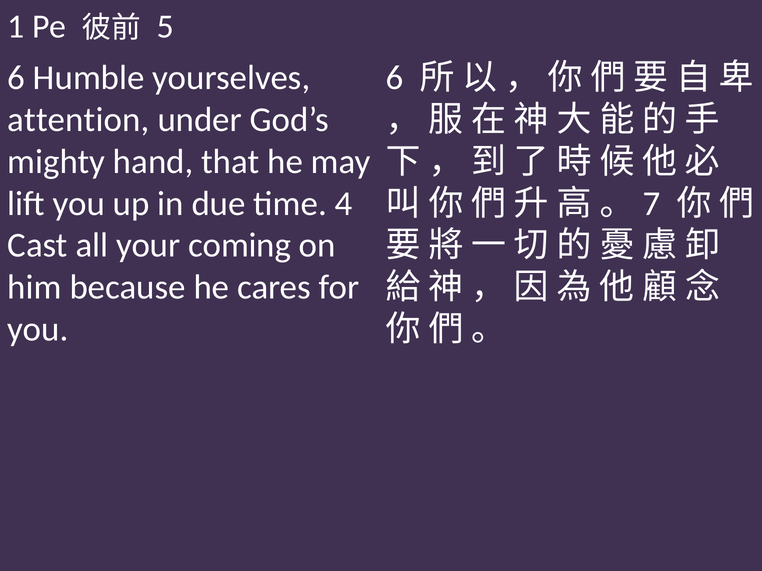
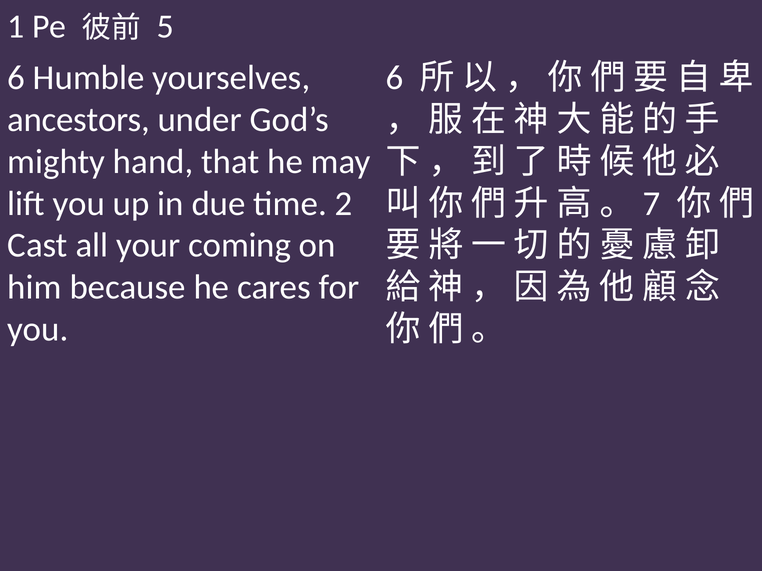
attention: attention -> ancestors (79, 120)
4: 4 -> 2 (344, 204)
